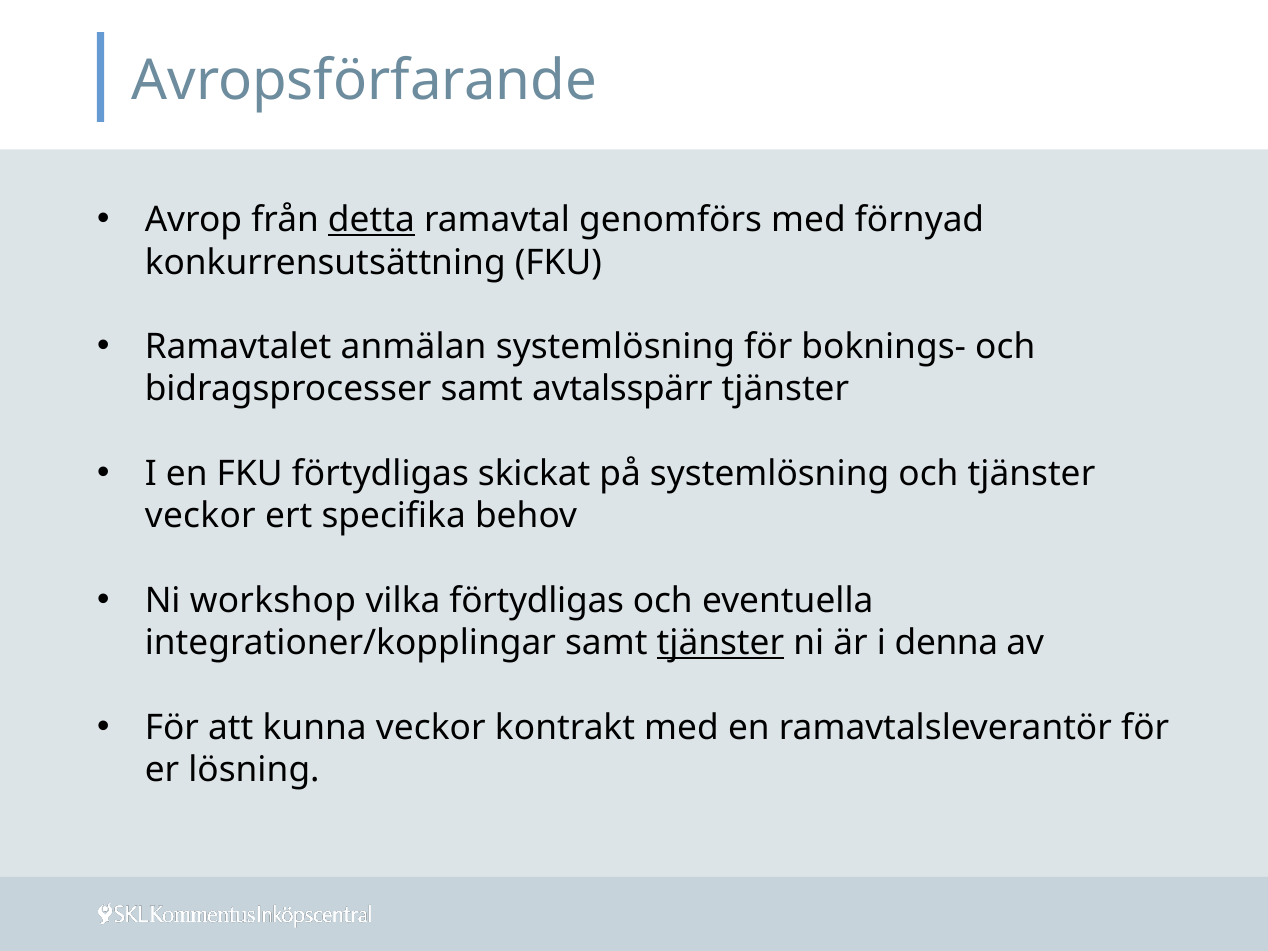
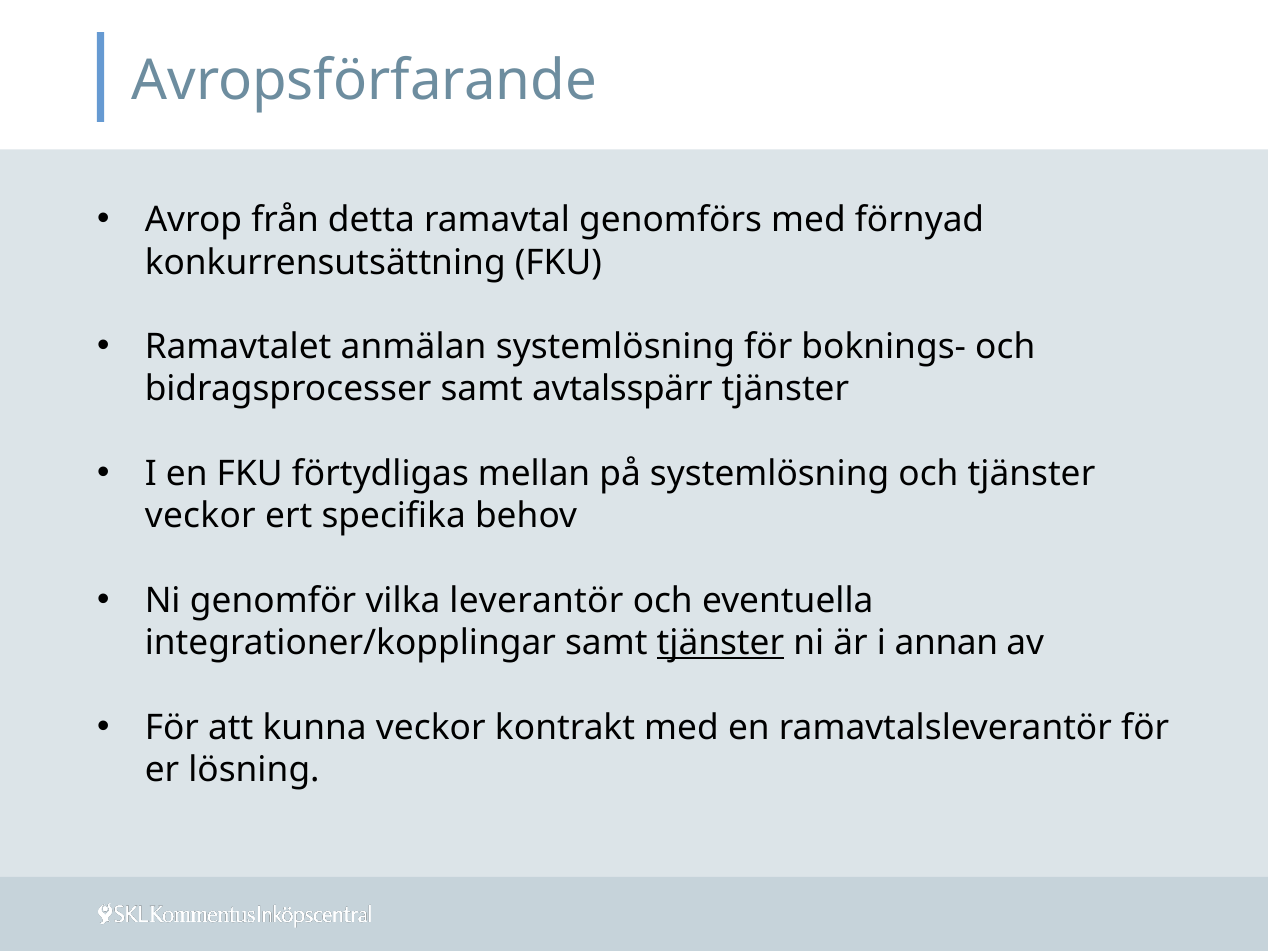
detta underline: present -> none (371, 220)
skickat: skickat -> mellan (534, 474)
workshop: workshop -> genomför (273, 601)
vilka förtydligas: förtydligas -> leverantör (536, 601)
denna: denna -> annan (946, 643)
